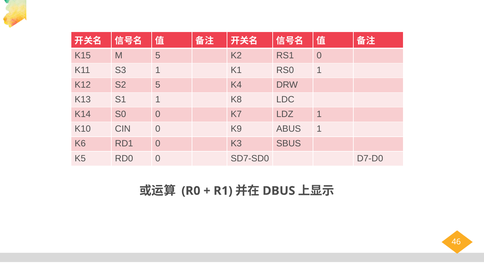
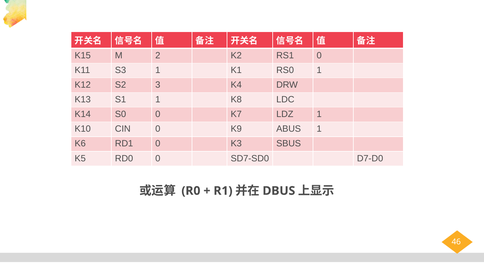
M 5: 5 -> 2 (158, 55)
S2 5: 5 -> 3 (158, 85)
